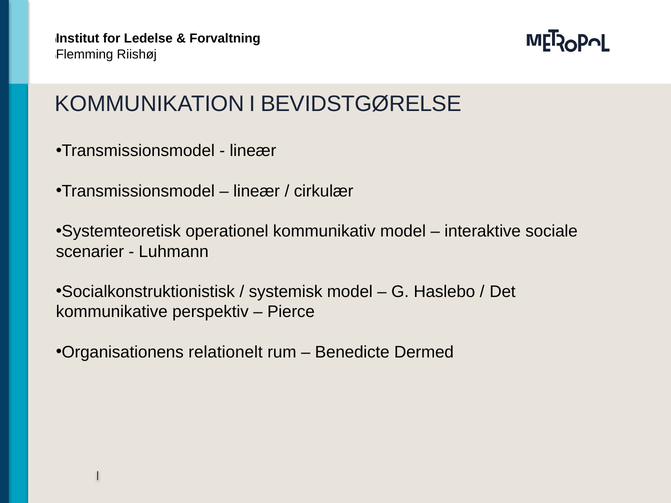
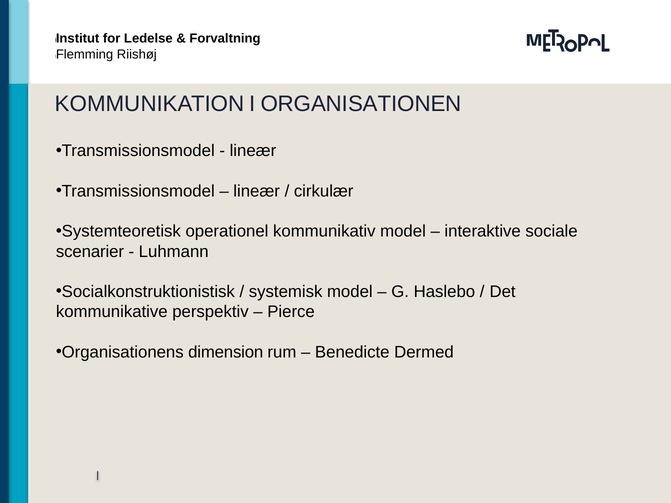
BEVIDSTGØRELSE: BEVIDSTGØRELSE -> ORGANISATIONEN (361, 104)
relationelt: relationelt -> dimension (226, 352)
